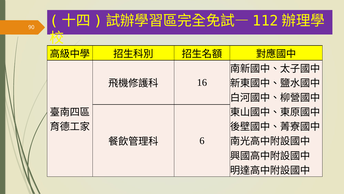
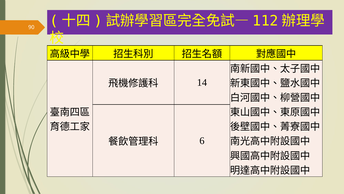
16: 16 -> 14 (202, 82)
